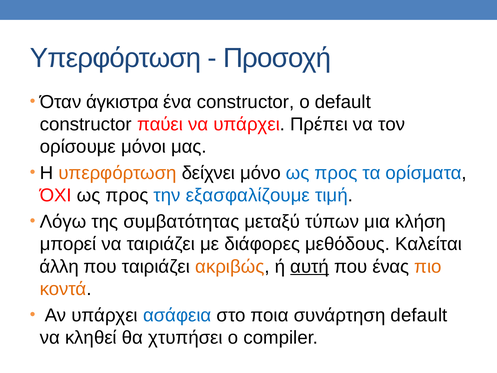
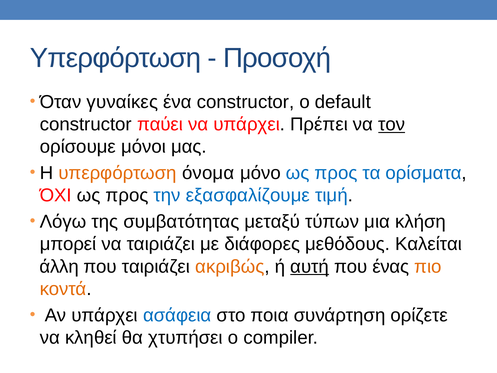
άγκιστρα: άγκιστρα -> γυναίκες (122, 102)
τον underline: none -> present (392, 124)
δείχνει: δείχνει -> όνομα (208, 173)
συνάρτηση default: default -> ορίζετε (419, 315)
